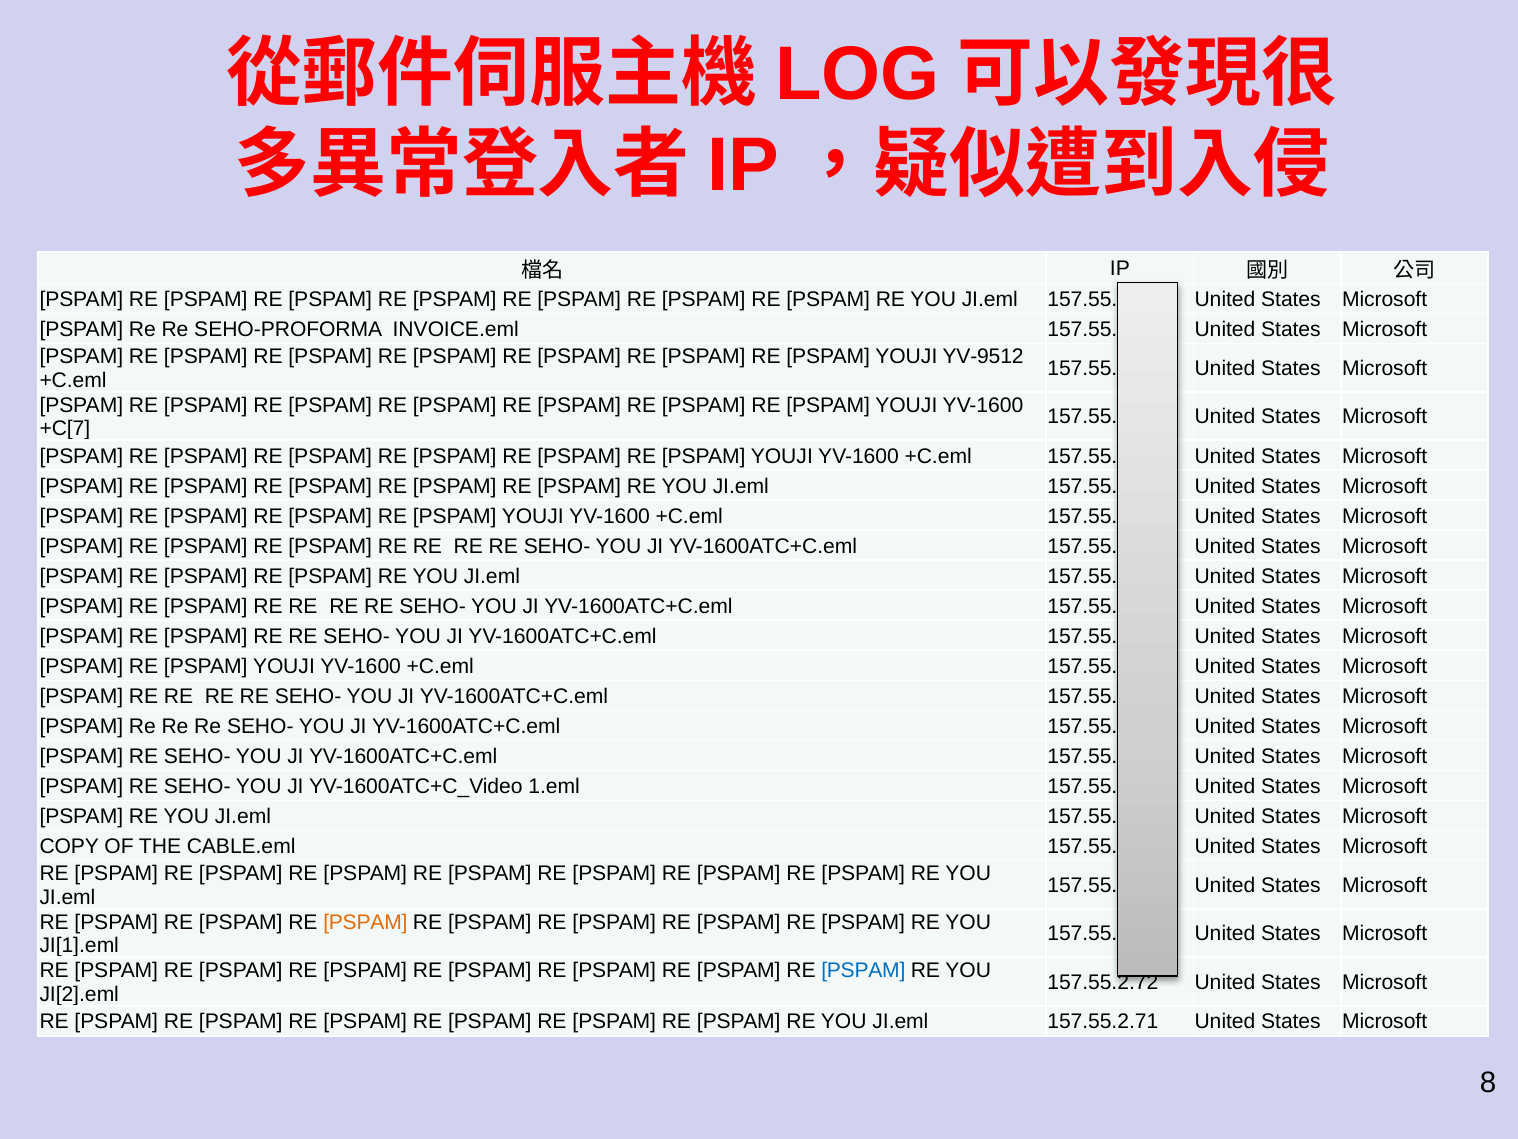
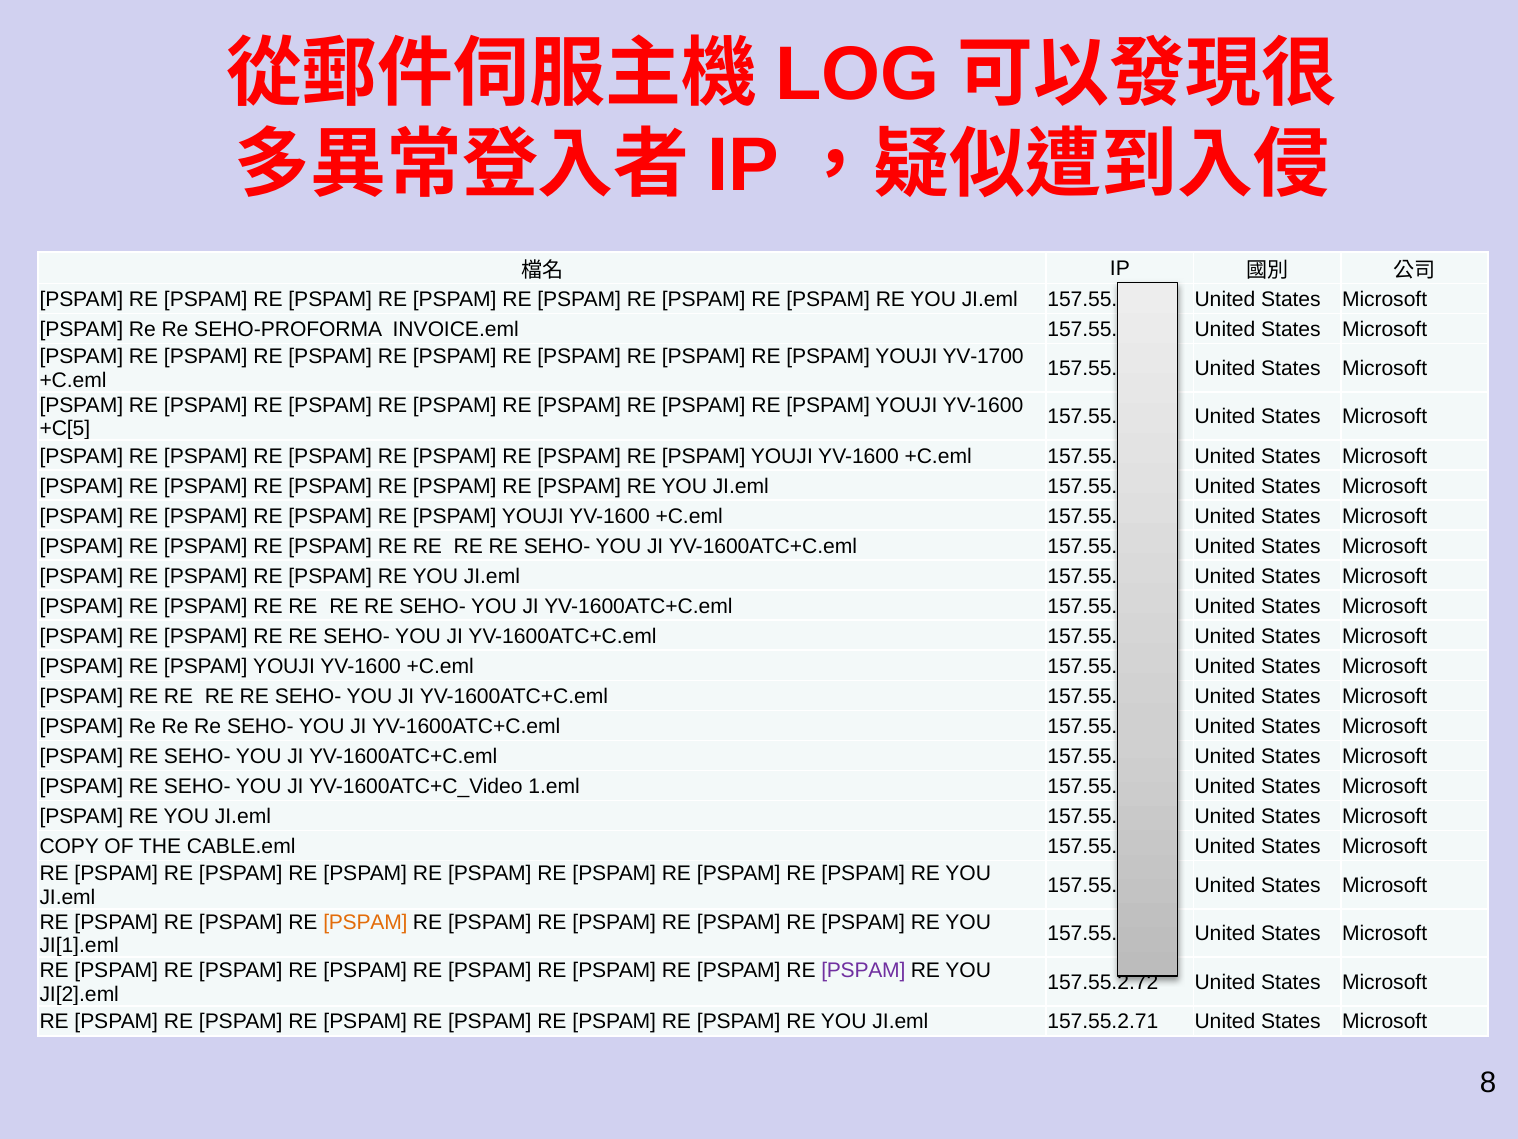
YV-9512: YV-9512 -> YV-1700 (983, 357)
+C[7: +C[7 -> +C[5 (65, 429)
PSPAM colour: blue -> purple (863, 970)
